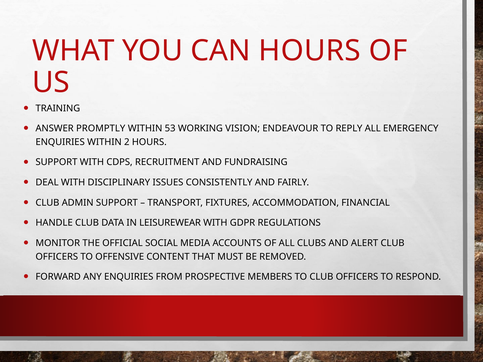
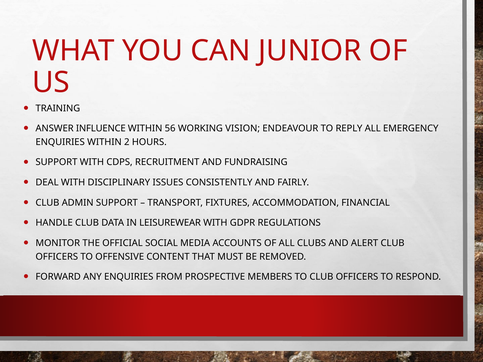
CAN HOURS: HOURS -> JUNIOR (310, 51)
PROMPTLY: PROMPTLY -> INFLUENCE (101, 129)
53: 53 -> 56 (170, 129)
